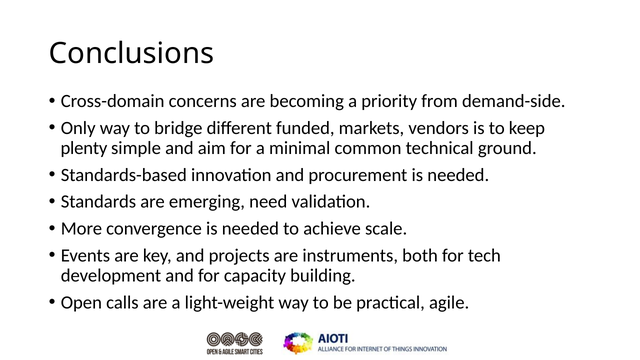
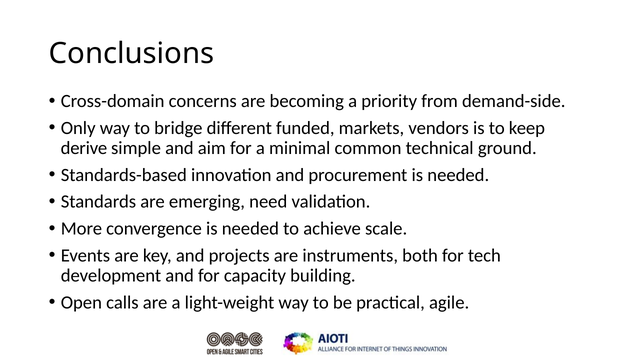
plenty: plenty -> derive (84, 148)
